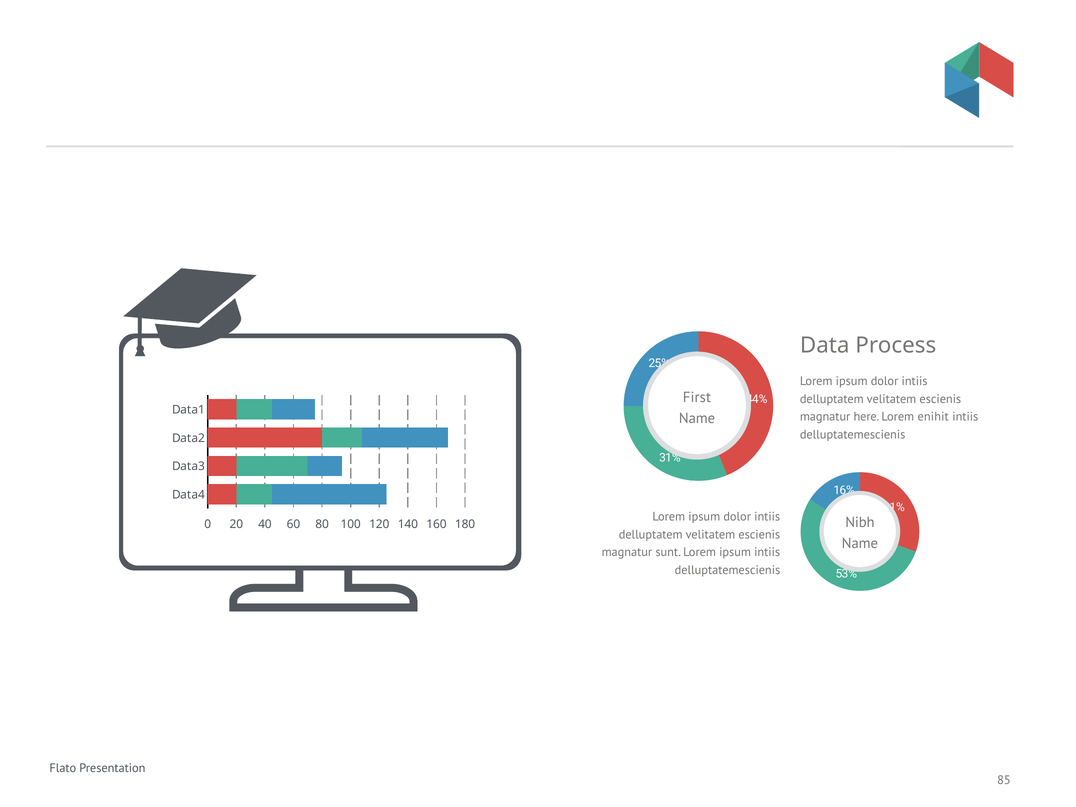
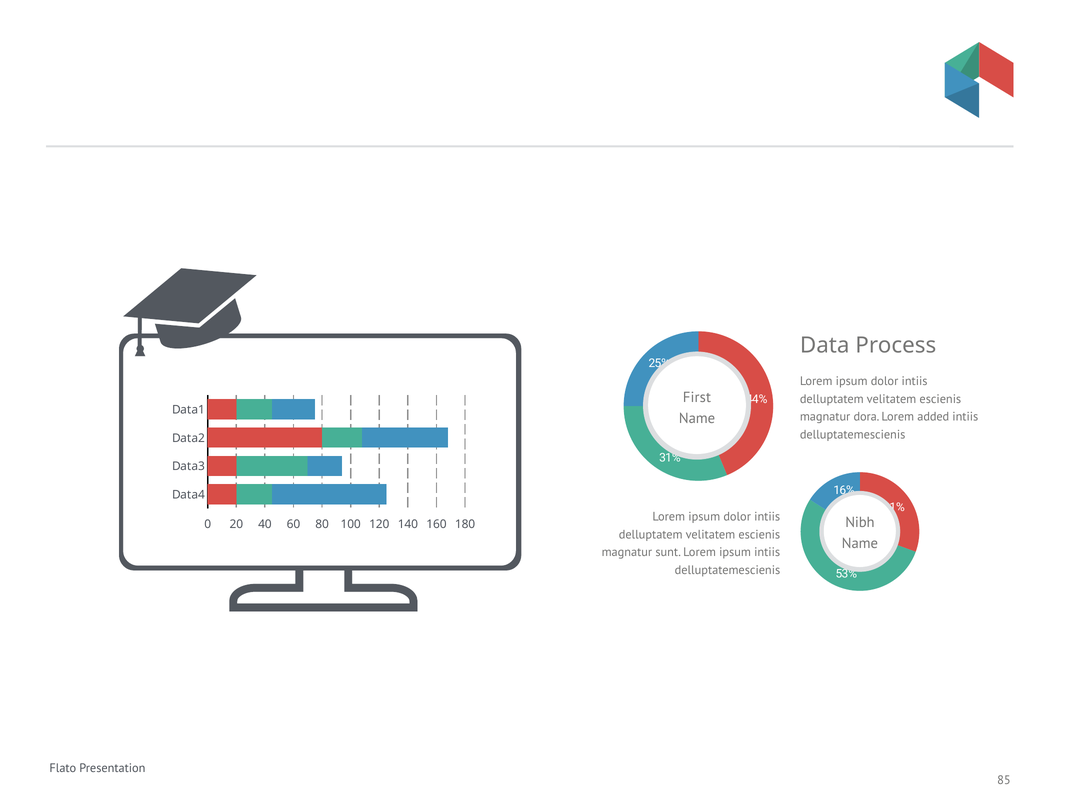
here: here -> dora (866, 417)
enihit: enihit -> added (933, 417)
